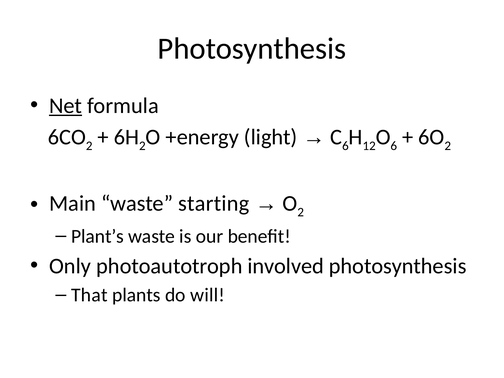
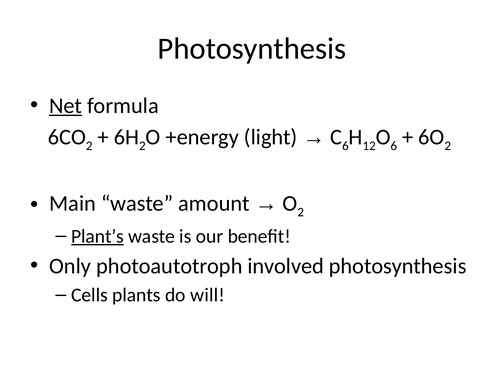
starting: starting -> amount (214, 204)
Plant’s underline: none -> present (98, 236)
That: That -> Cells (90, 295)
